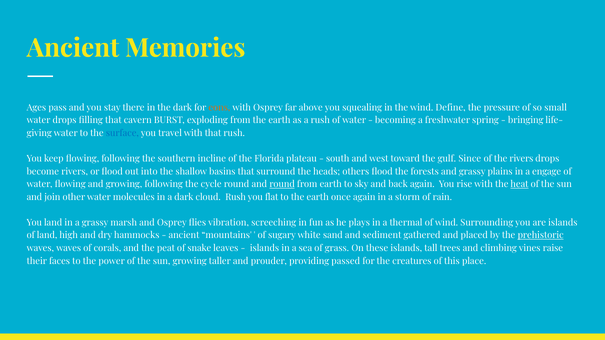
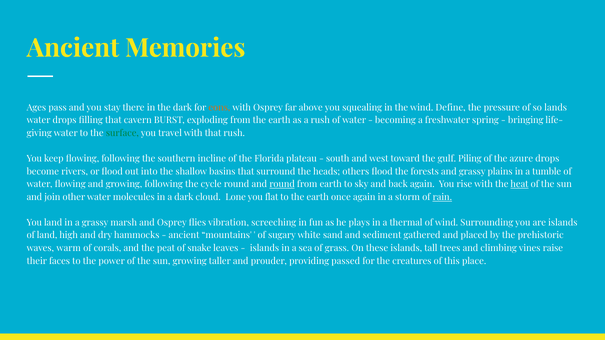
small: small -> lands (556, 108)
surface colour: blue -> green (122, 133)
Since: Since -> Piling (470, 159)
the rivers: rivers -> azure (521, 159)
engage: engage -> tumble (547, 172)
cloud Rush: Rush -> Lone (236, 197)
rain underline: none -> present (442, 197)
prehistoric underline: present -> none (541, 236)
waves waves: waves -> warm (69, 248)
